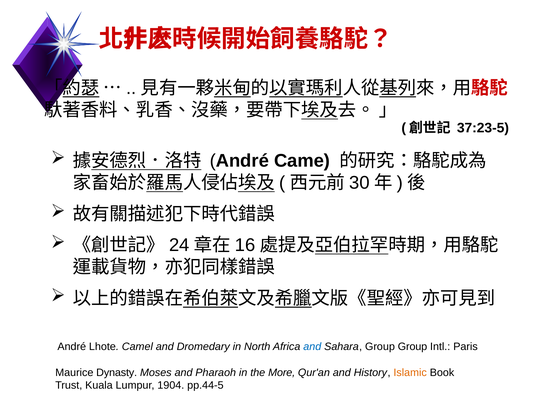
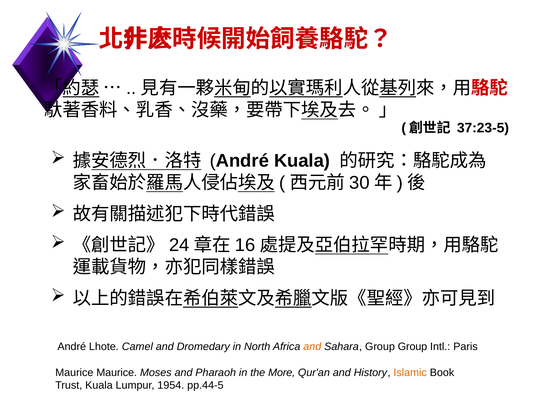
André Came: Came -> Kuala (302, 161)
and colour: blue -> orange (312, 347)
Maurice Dynasty: Dynasty -> Maurice (117, 373)
1904: 1904 -> 1954 (171, 386)
